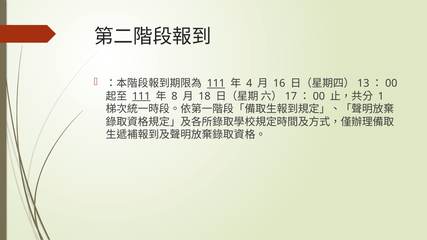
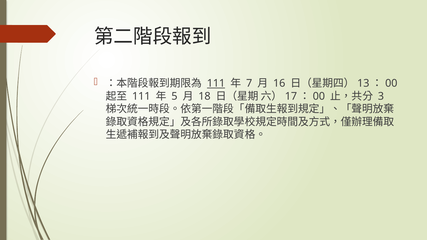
4: 4 -> 7 (249, 83)
111 underline: present -> none (141, 96)
8: 8 -> 5 (174, 96)
1: 1 -> 3 (381, 96)
